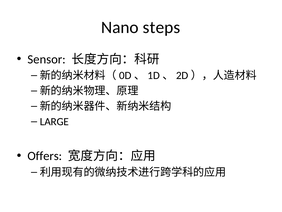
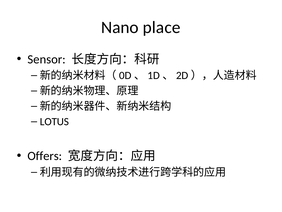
steps: steps -> place (162, 27)
LARGE: LARGE -> LOTUS (54, 121)
